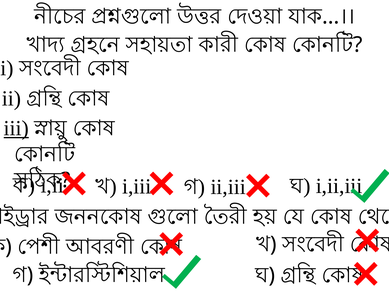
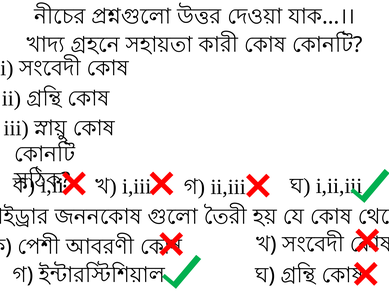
iii underline: present -> none (16, 128)
